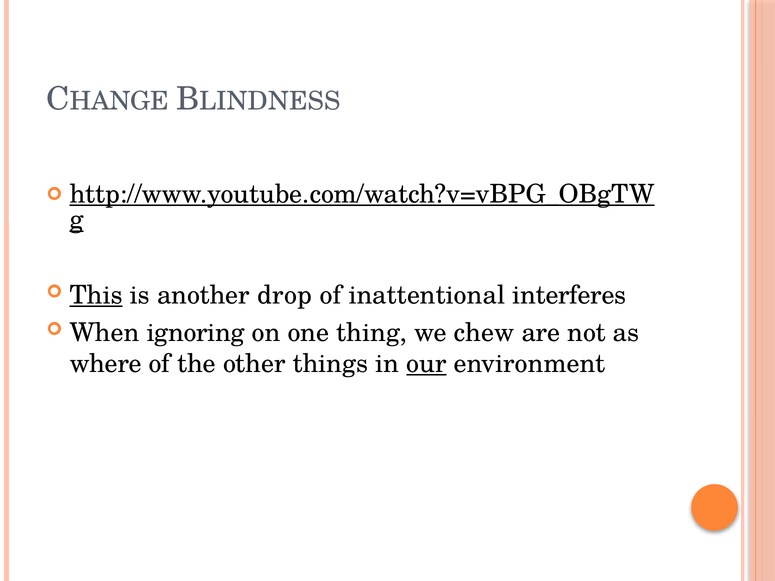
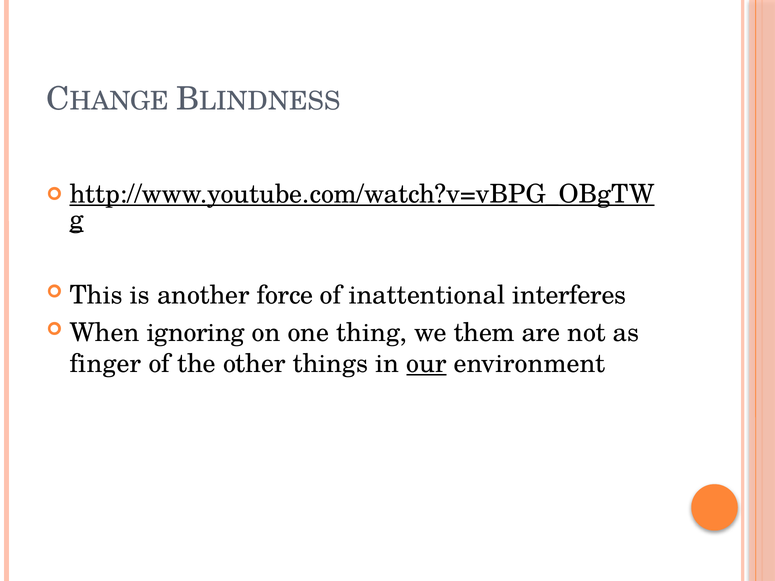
This underline: present -> none (96, 295)
drop: drop -> force (285, 295)
chew: chew -> them (484, 333)
where: where -> finger (105, 364)
